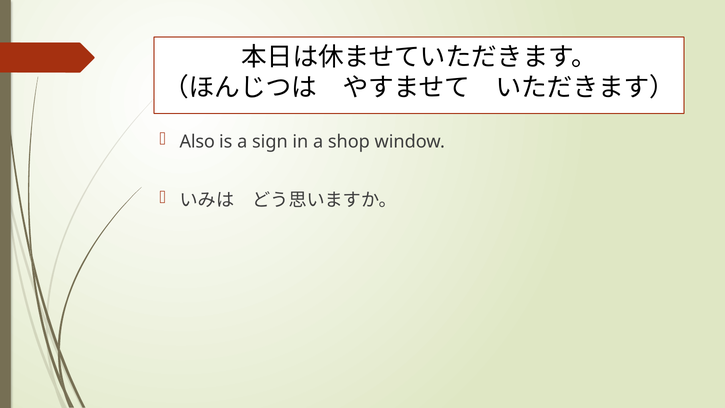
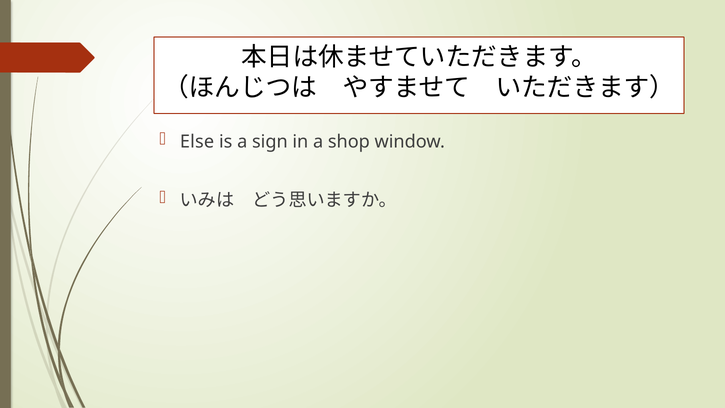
Also: Also -> Else (197, 142)
